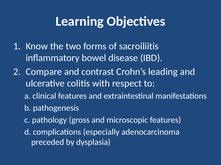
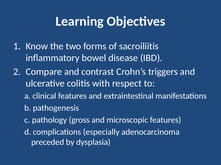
leading: leading -> triggers (163, 72)
